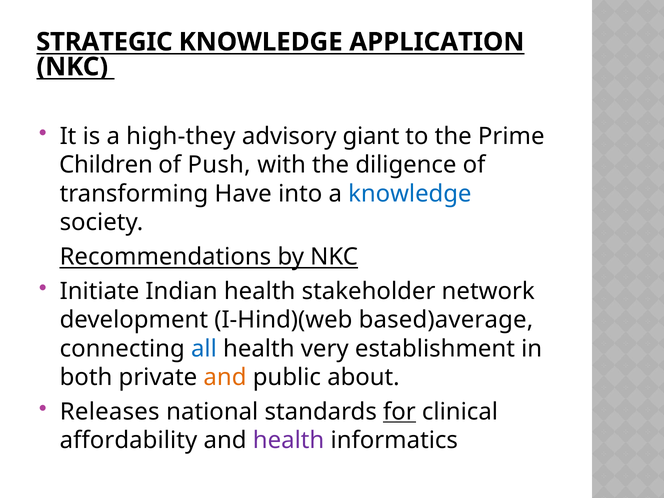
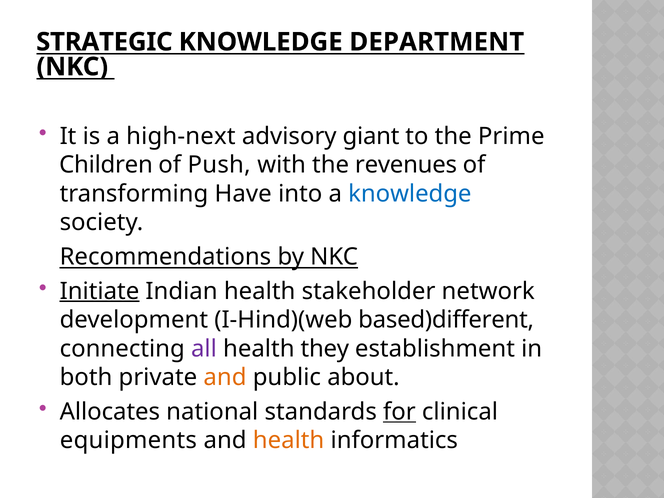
APPLICATION: APPLICATION -> DEPARTMENT (437, 42)
high-they: high-they -> high-next (181, 136)
diligence: diligence -> revenues (406, 165)
Initiate underline: none -> present (99, 291)
based)average: based)average -> based)different (446, 320)
all colour: blue -> purple (204, 349)
very: very -> they (325, 349)
Releases: Releases -> Allocates (110, 412)
affordability: affordability -> equipments (128, 440)
health colour: purple -> orange (289, 440)
